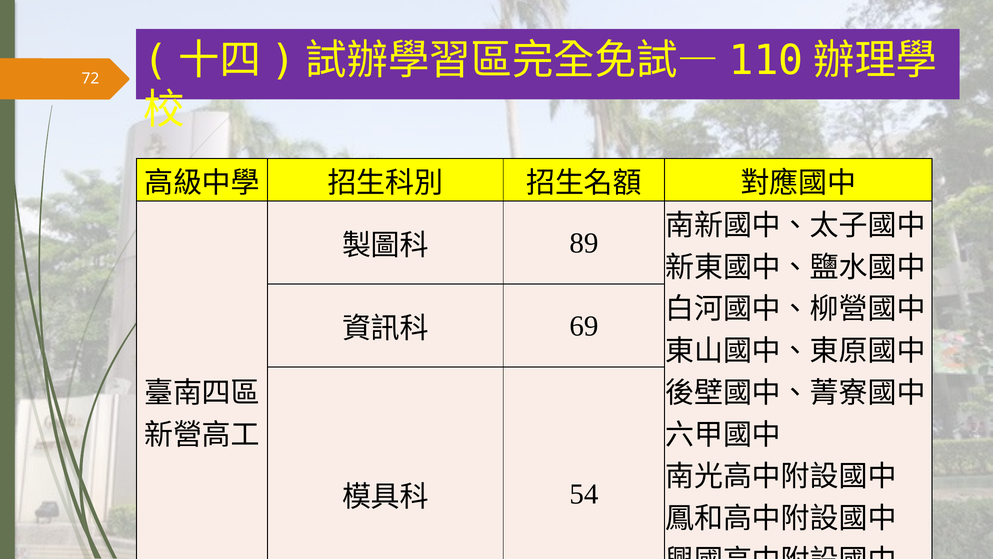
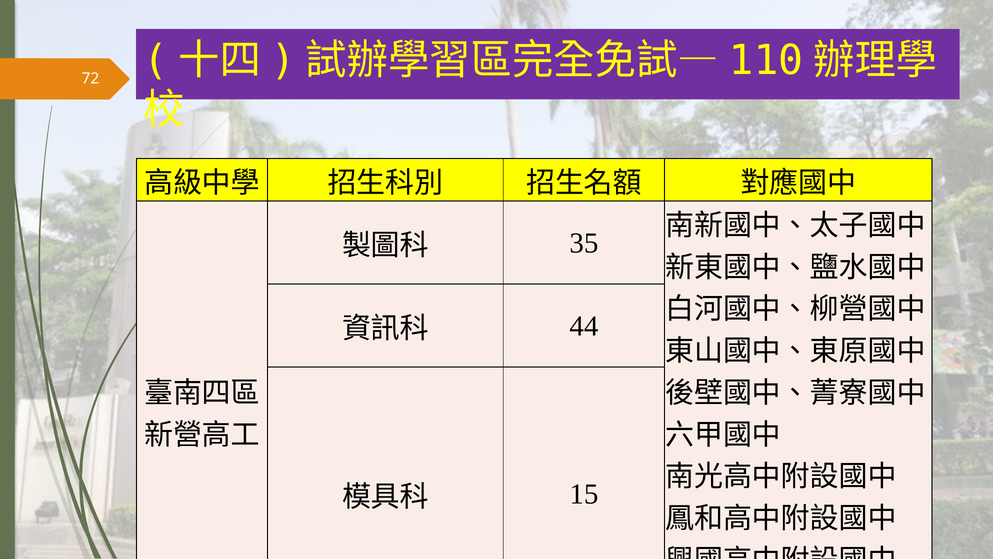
89: 89 -> 35 (584, 243)
69: 69 -> 44 (584, 326)
54: 54 -> 15 (584, 494)
